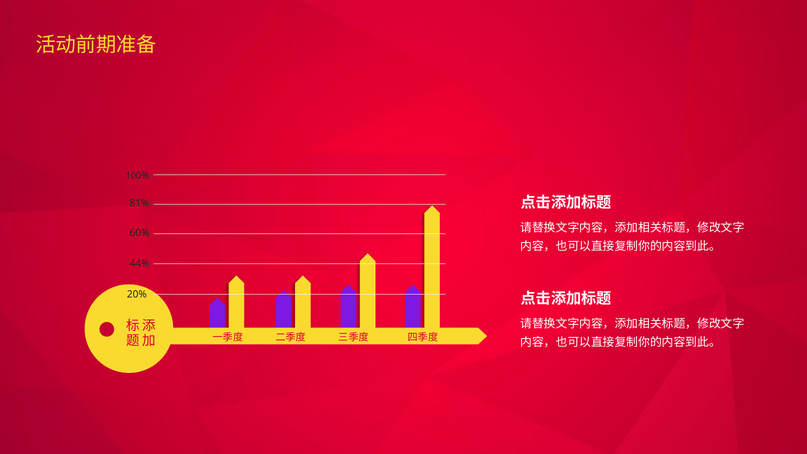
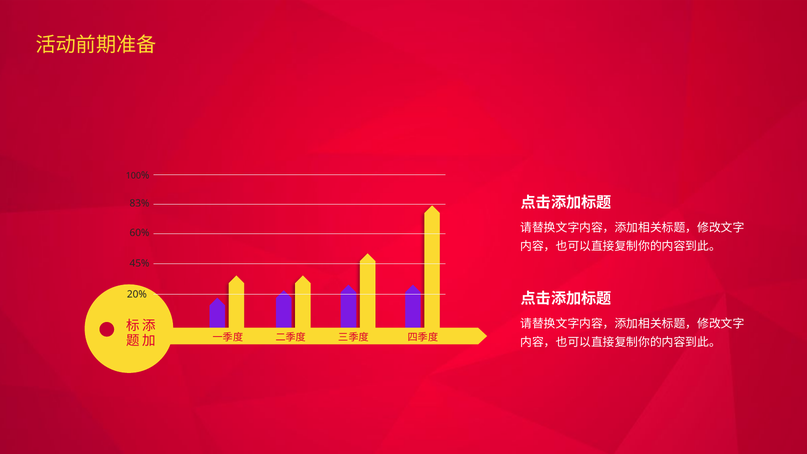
81%: 81% -> 83% (140, 204)
44%: 44% -> 45% (140, 263)
